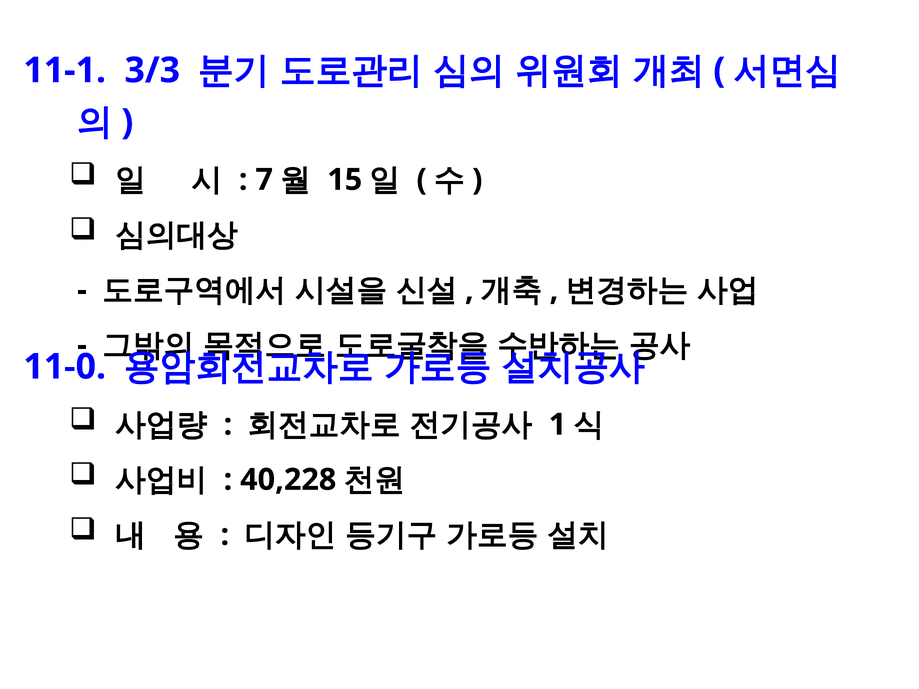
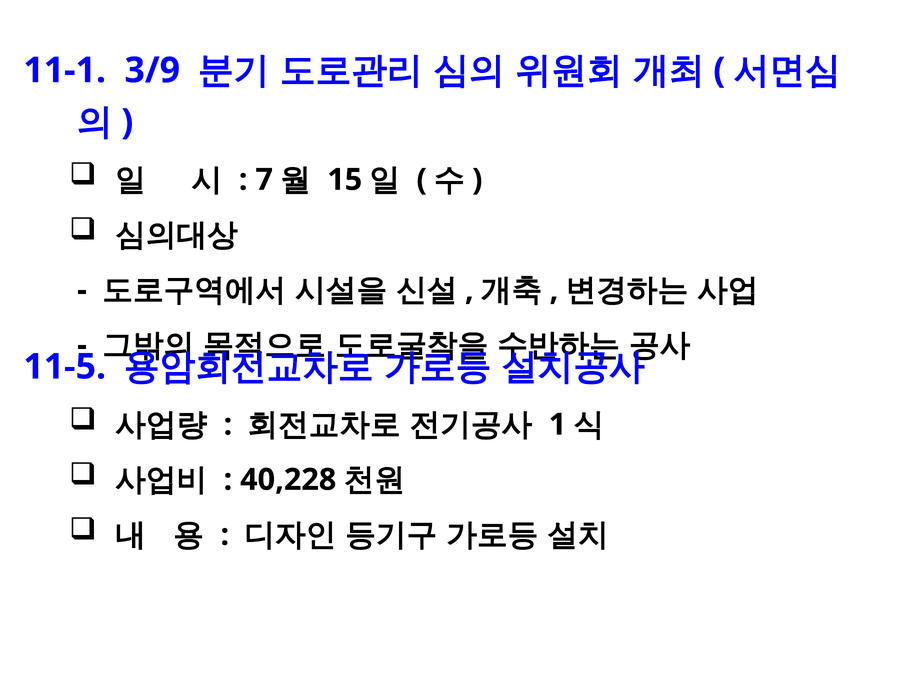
3/3: 3/3 -> 3/9 (152, 70)
11-0: 11-0 -> 11-5 (65, 367)
